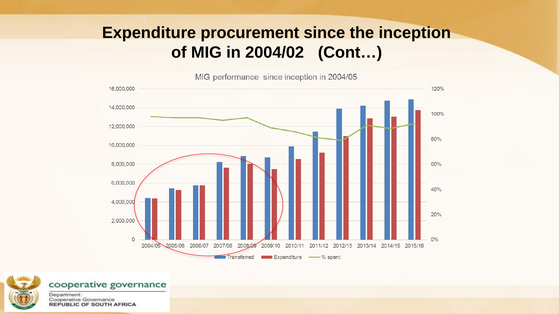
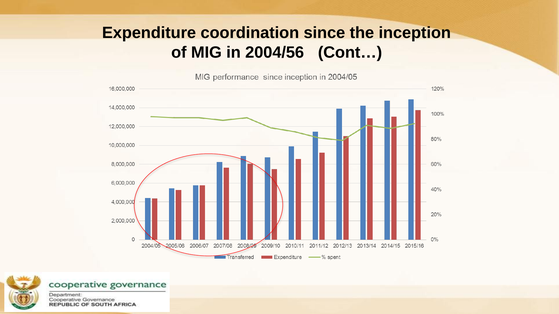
procurement: procurement -> coordination (250, 33)
2004/02: 2004/02 -> 2004/56 (275, 52)
